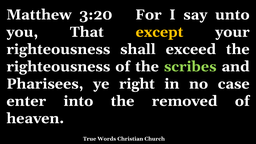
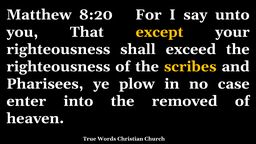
3:20: 3:20 -> 8:20 (96, 15)
scribes colour: light green -> yellow (190, 67)
right: right -> plow (137, 84)
